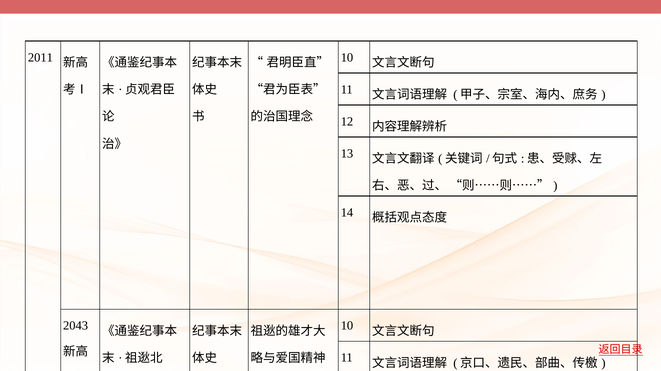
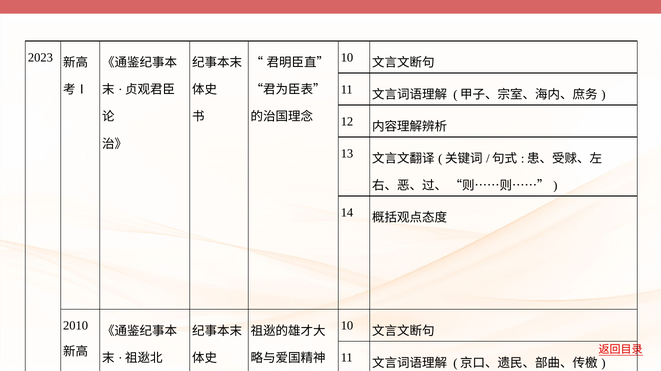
2011: 2011 -> 2023 (40, 58)
2043: 2043 -> 2010 (76, 326)
